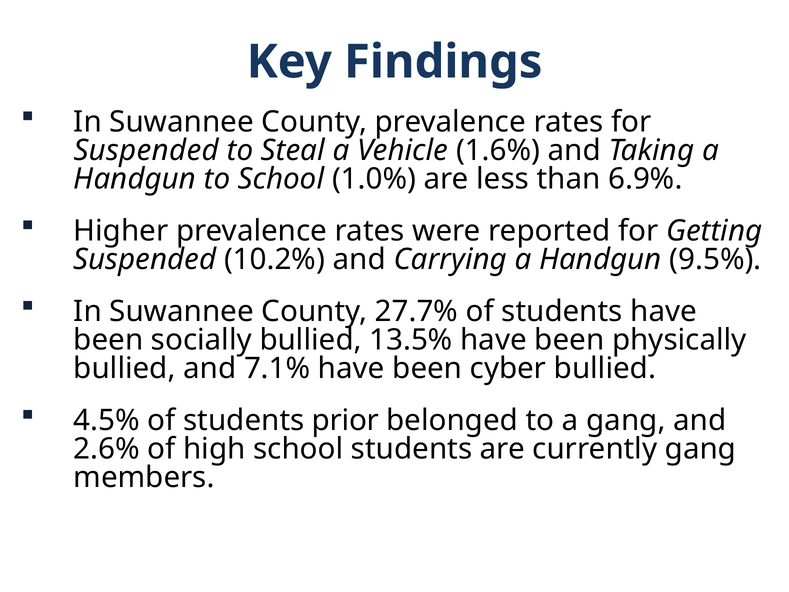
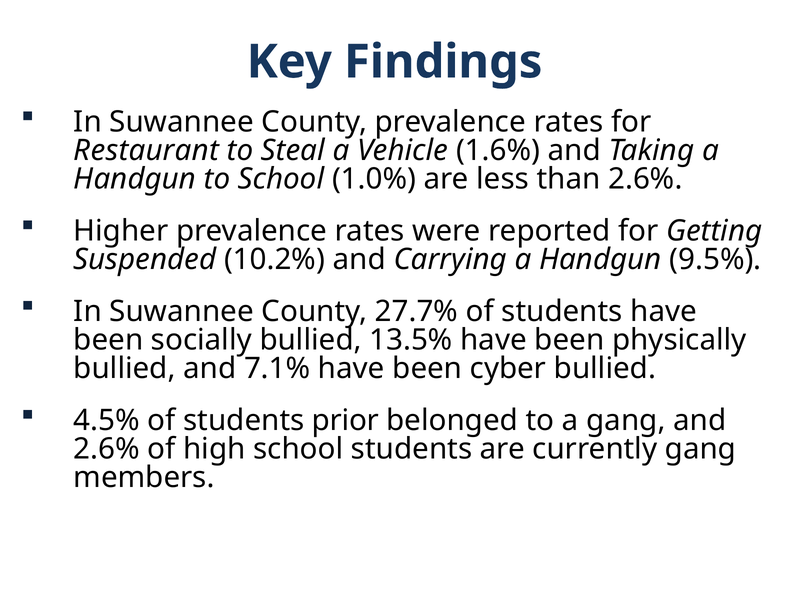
Suspended: Suspended -> Restaurant (146, 150)
than 6.9%: 6.9% -> 2.6% (645, 179)
